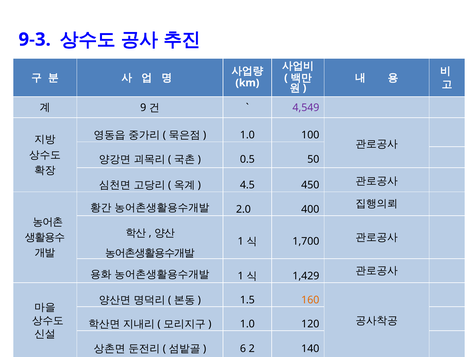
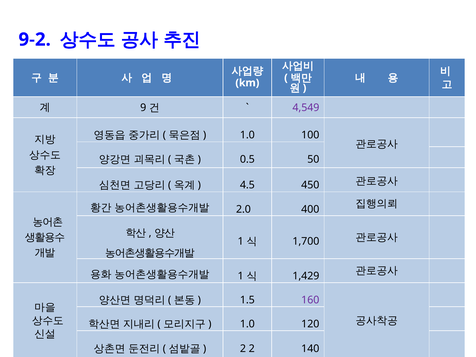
9-3: 9-3 -> 9-2 (35, 40)
160 colour: orange -> purple (310, 300)
6: 6 -> 2 (243, 349)
